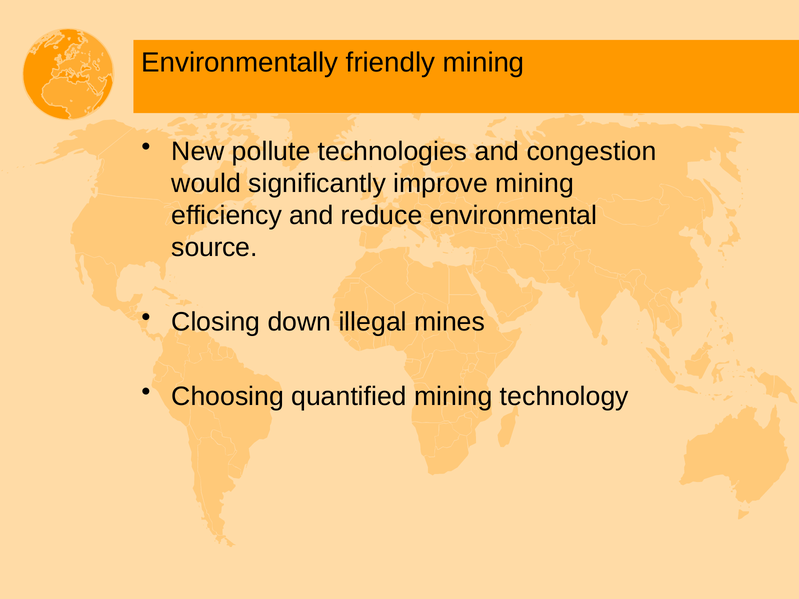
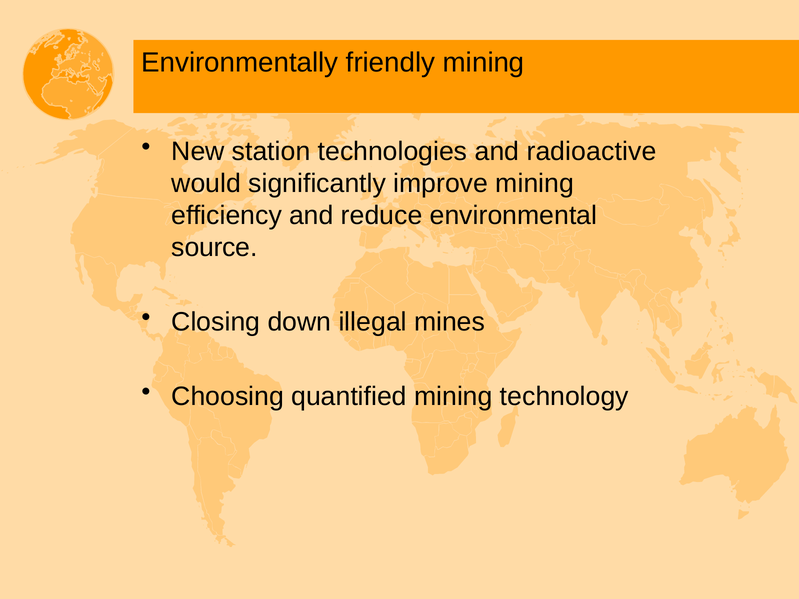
pollute: pollute -> station (271, 152)
congestion: congestion -> radioactive (592, 152)
